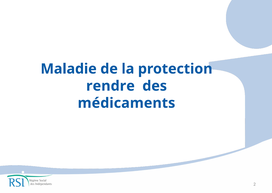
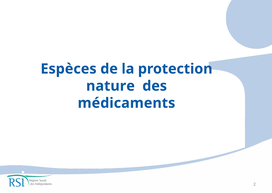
Maladie: Maladie -> Espèces (69, 69)
rendre: rendre -> nature (110, 86)
